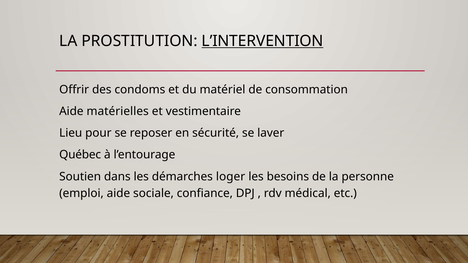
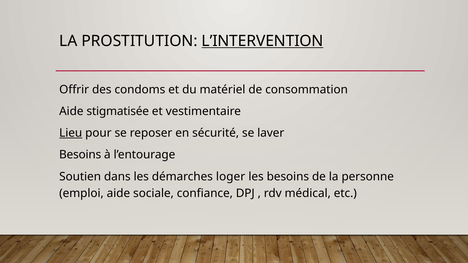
matérielles: matérielles -> stigmatisée (118, 111)
Lieu underline: none -> present (71, 133)
Québec: Québec -> Besoins (80, 155)
